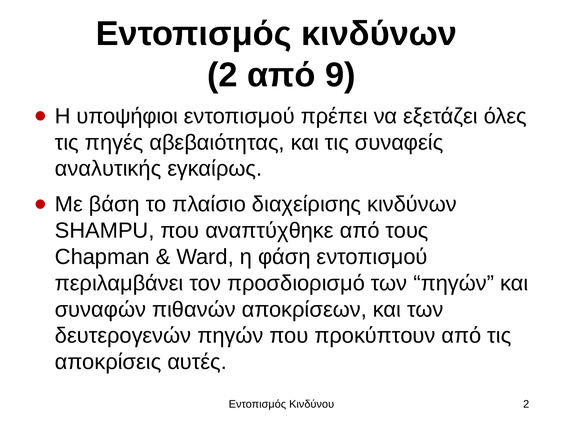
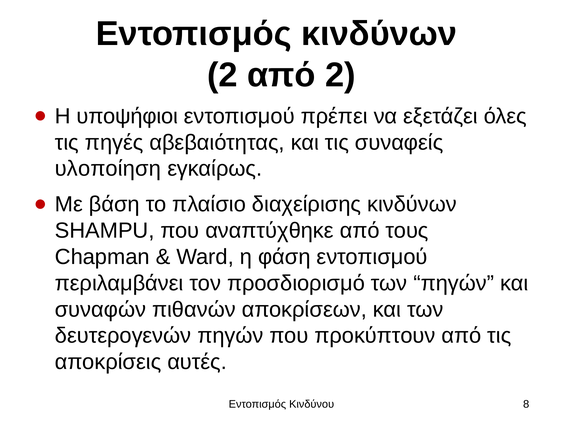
από 9: 9 -> 2 (340, 75)
αναλυτικής: αναλυτικής -> υλοποίηση (108, 168)
Κινδύνου 2: 2 -> 8 (526, 403)
